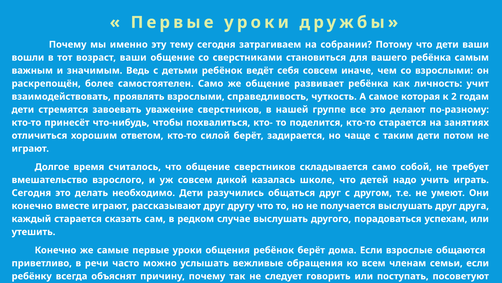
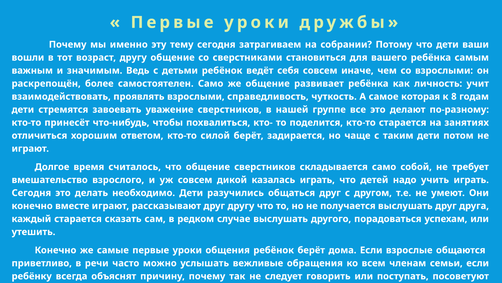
возраст ваши: ваши -> другу (133, 57)
2: 2 -> 8 (454, 96)
казалась школе: школе -> играть (317, 179)
